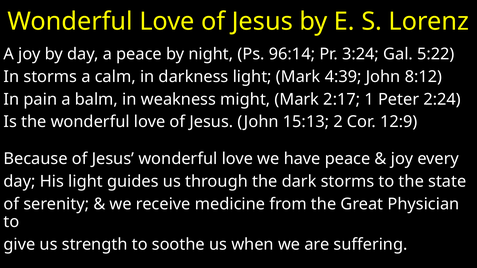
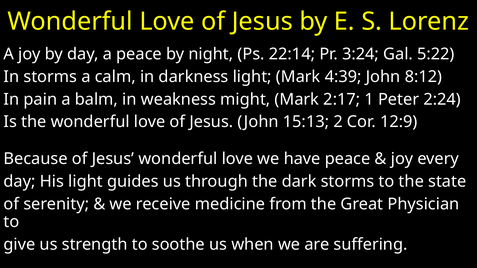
96:14: 96:14 -> 22:14 (292, 54)
